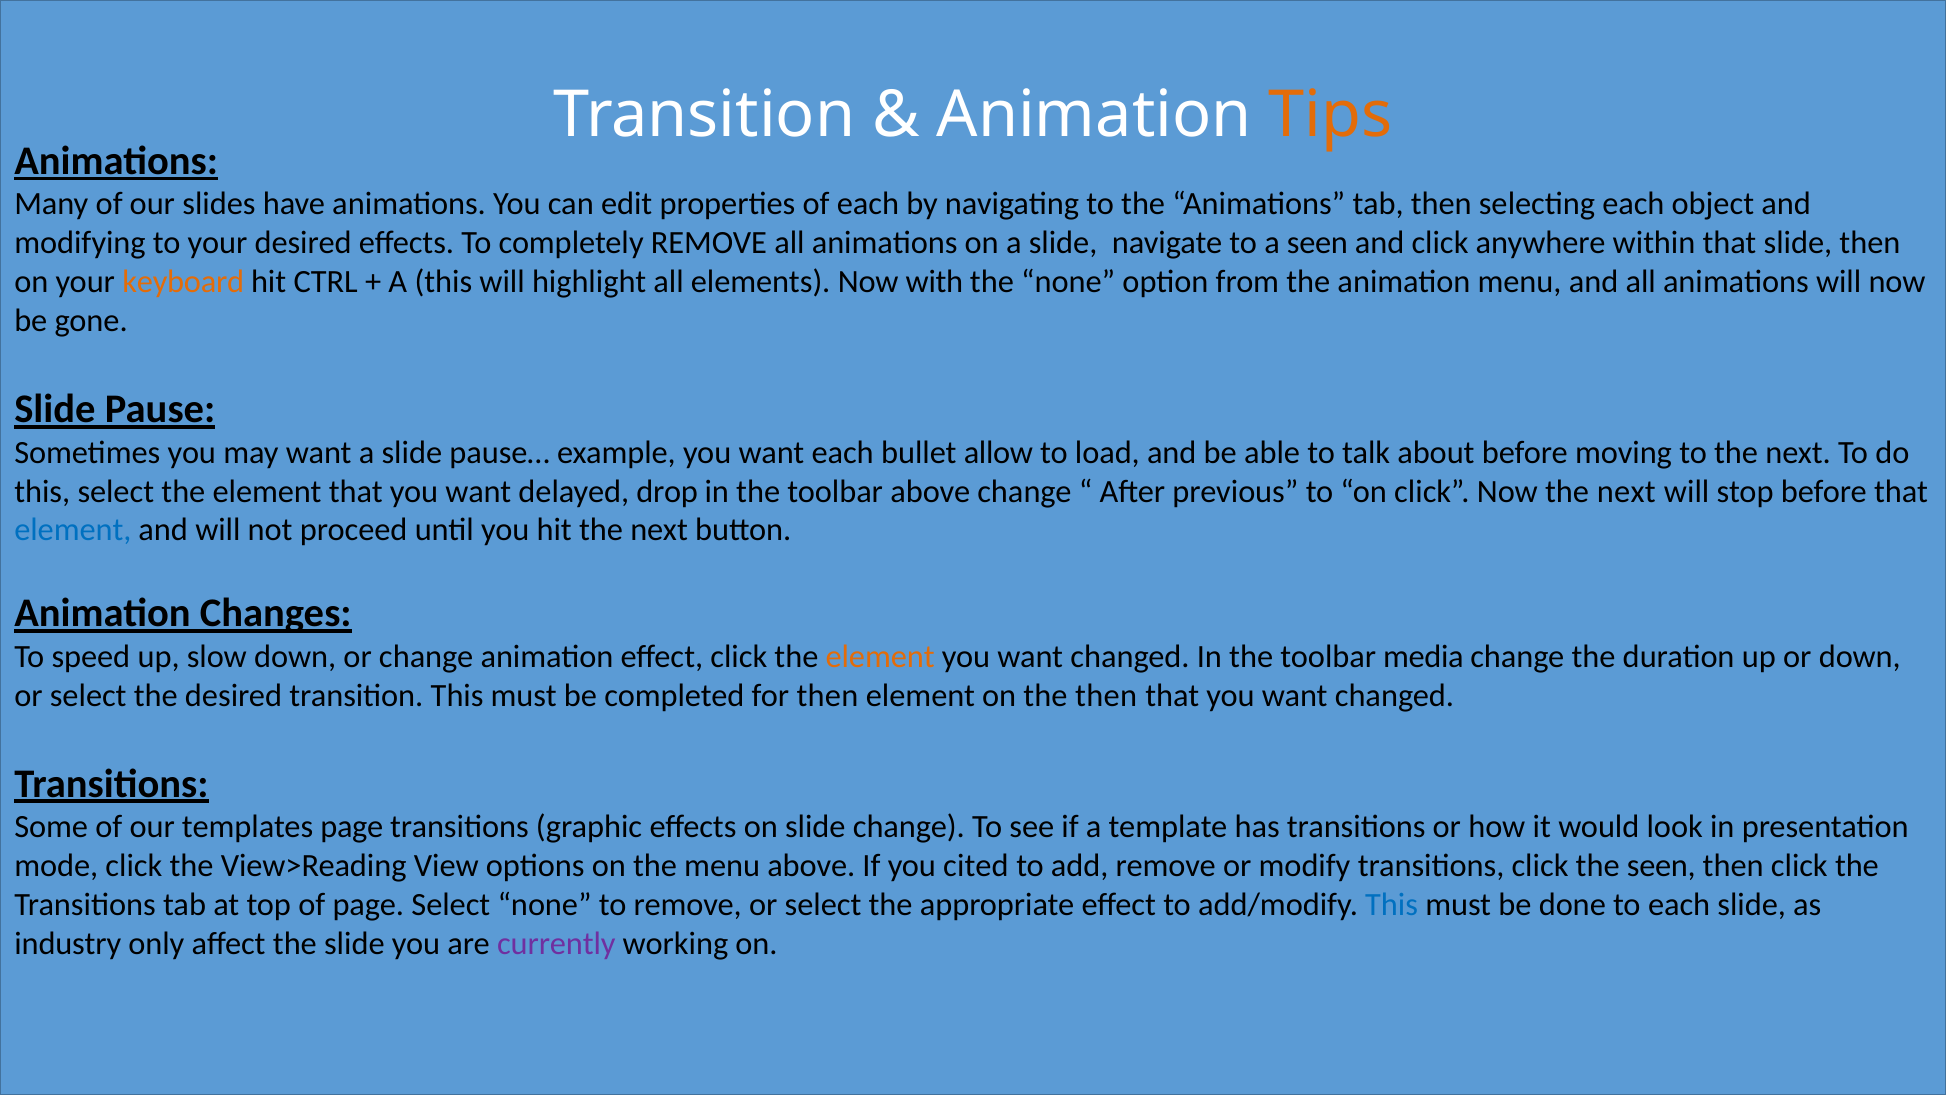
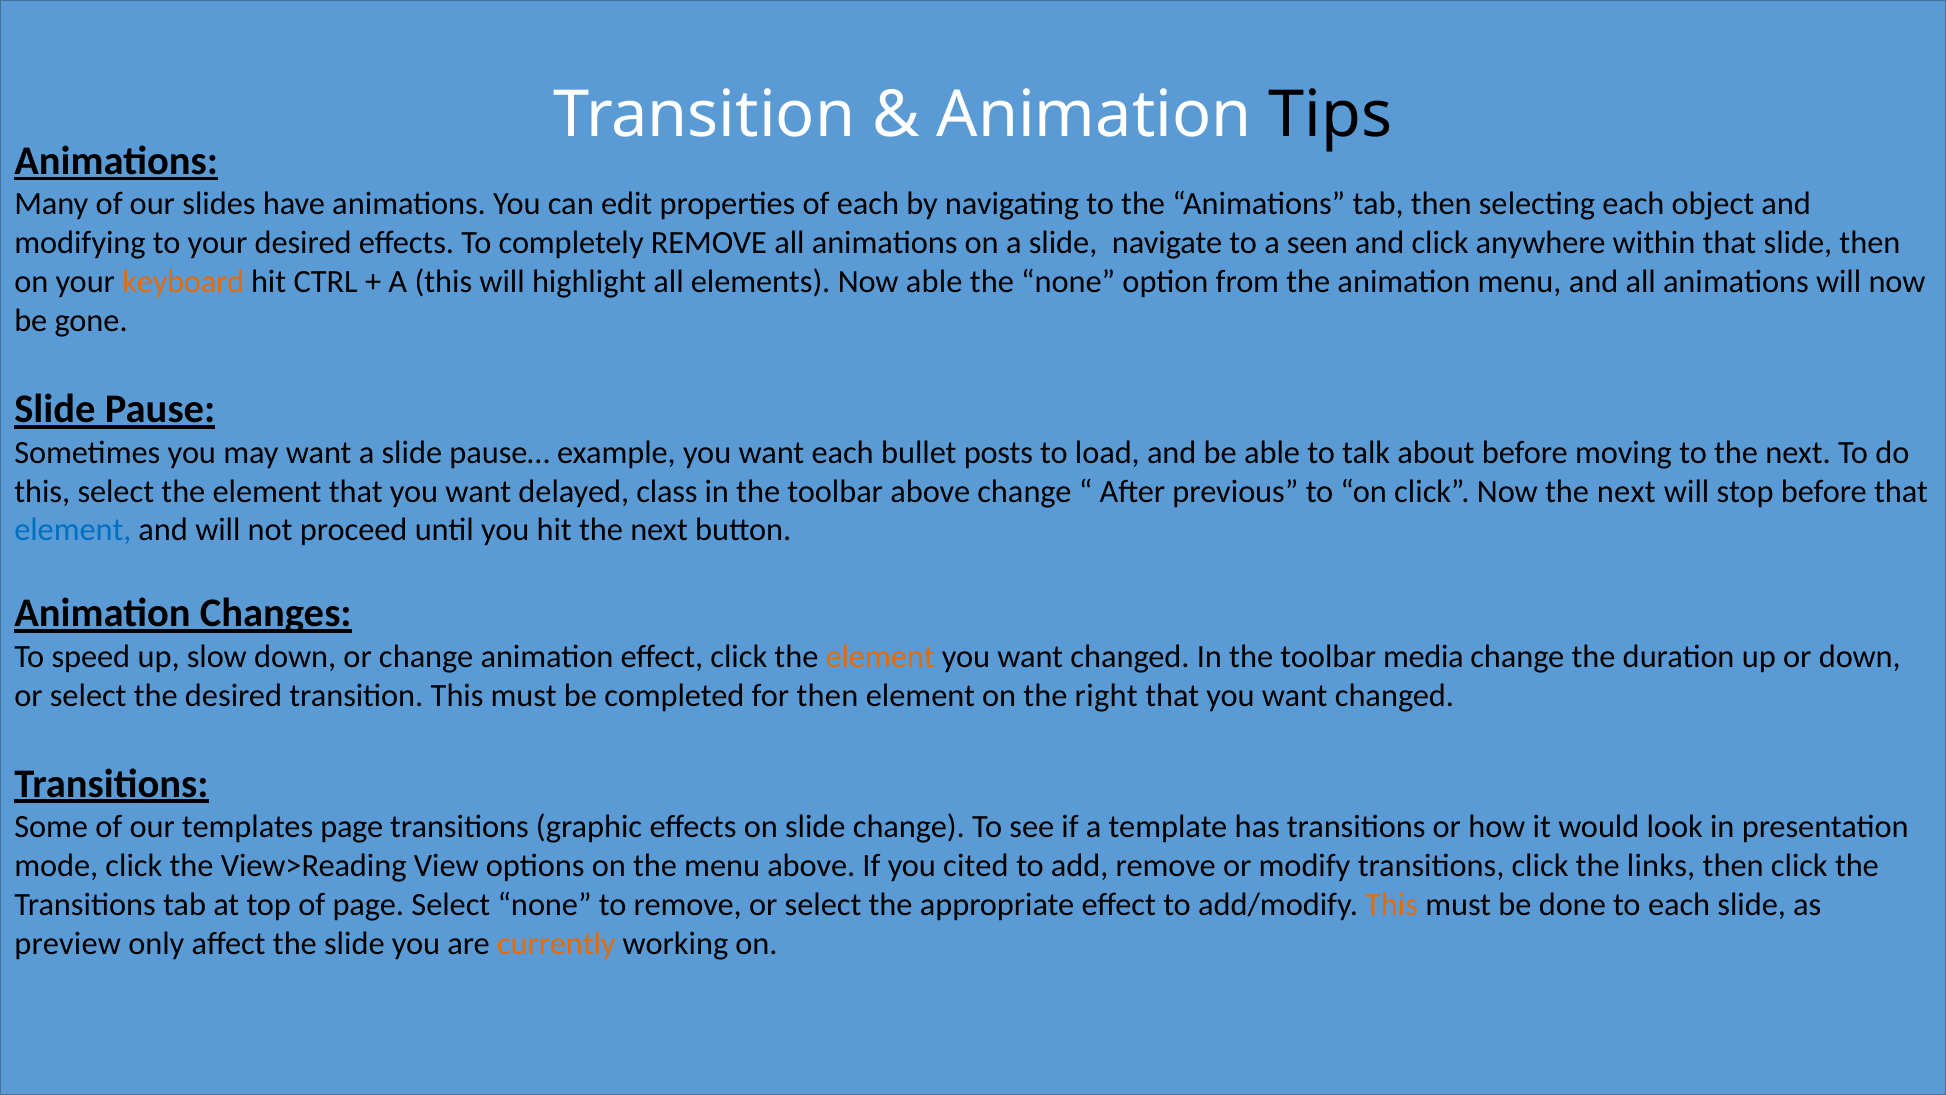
Tips colour: orange -> black (1330, 115)
Now with: with -> able (934, 282)
allow: allow -> posts (998, 452)
drop: drop -> class (667, 491)
the then: then -> right (1106, 695)
the seen: seen -> links (1661, 866)
This colour: blue -> orange (1392, 905)
industry: industry -> preview (68, 943)
currently colour: purple -> orange (556, 943)
